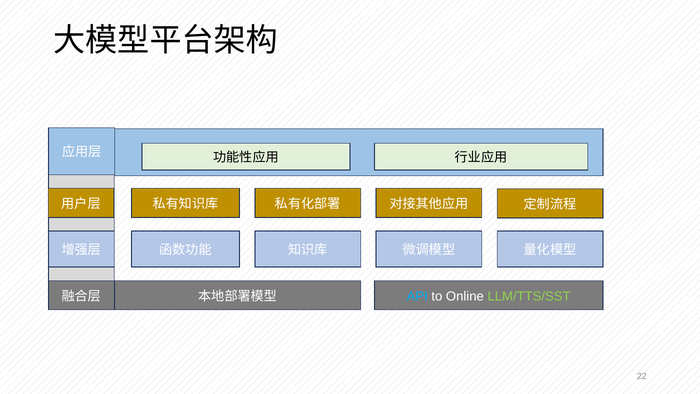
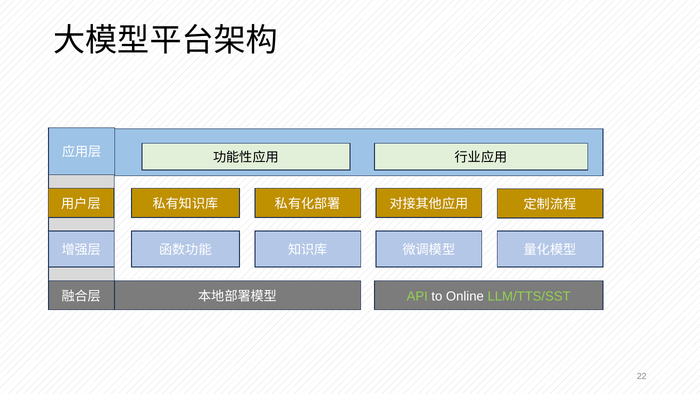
API colour: light blue -> light green (417, 296)
